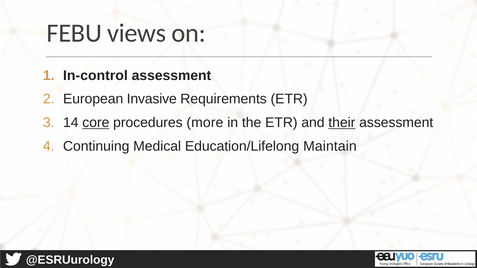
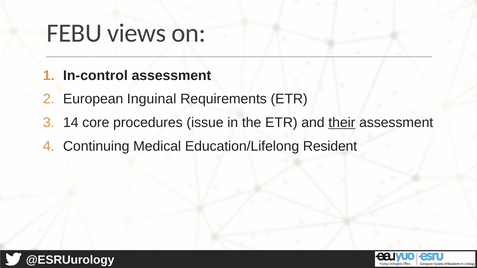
Invasive: Invasive -> Inguinal (152, 99)
core underline: present -> none (96, 123)
more: more -> issue (205, 123)
Maintain: Maintain -> Resident (330, 146)
